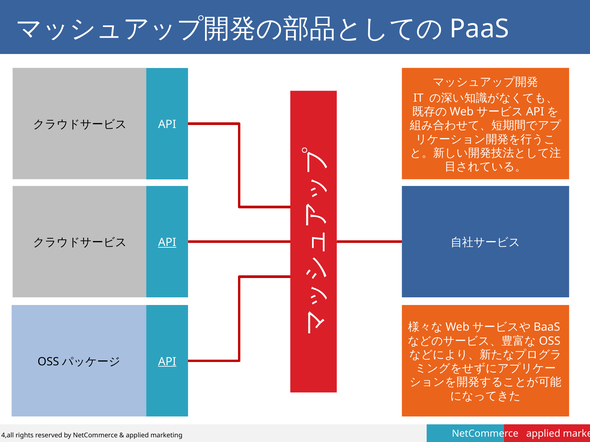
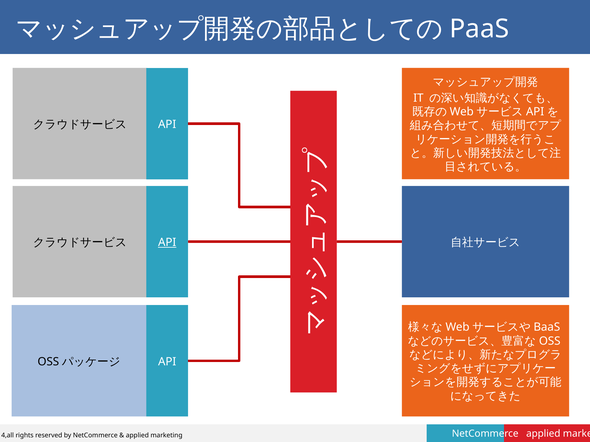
API underline: present -> none (167, 362)
